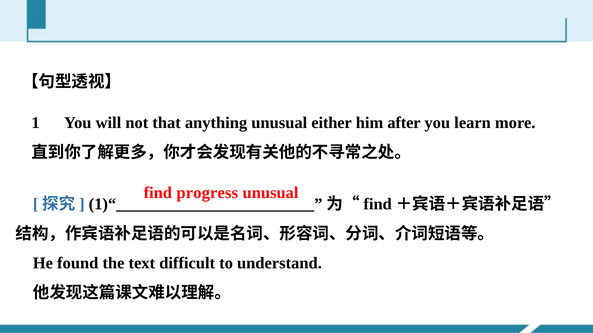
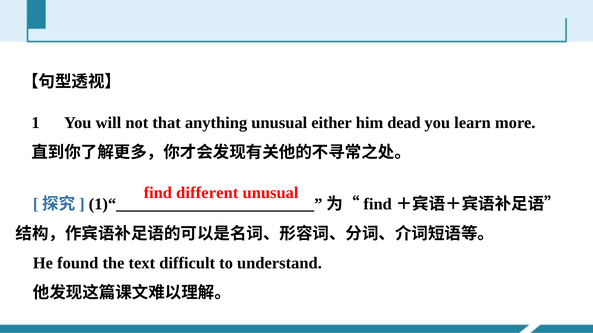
after: after -> dead (404, 123)
progress: progress -> different (207, 193)
